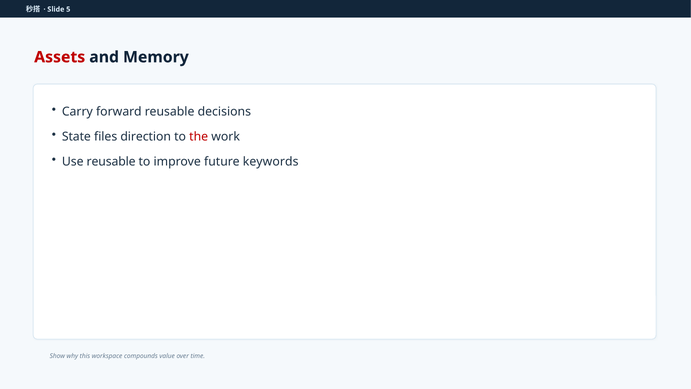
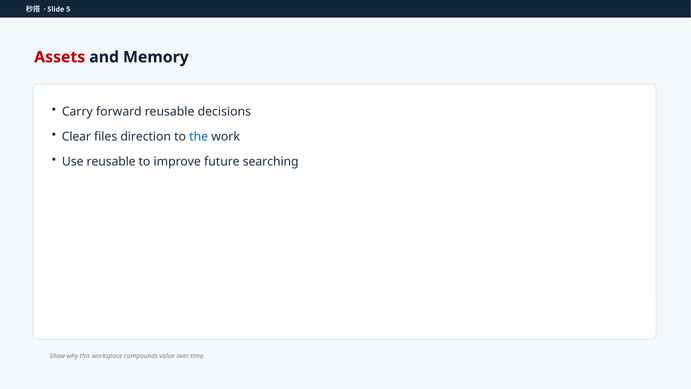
State: State -> Clear (76, 137)
the colour: red -> blue (199, 137)
keywords: keywords -> searching (271, 161)
